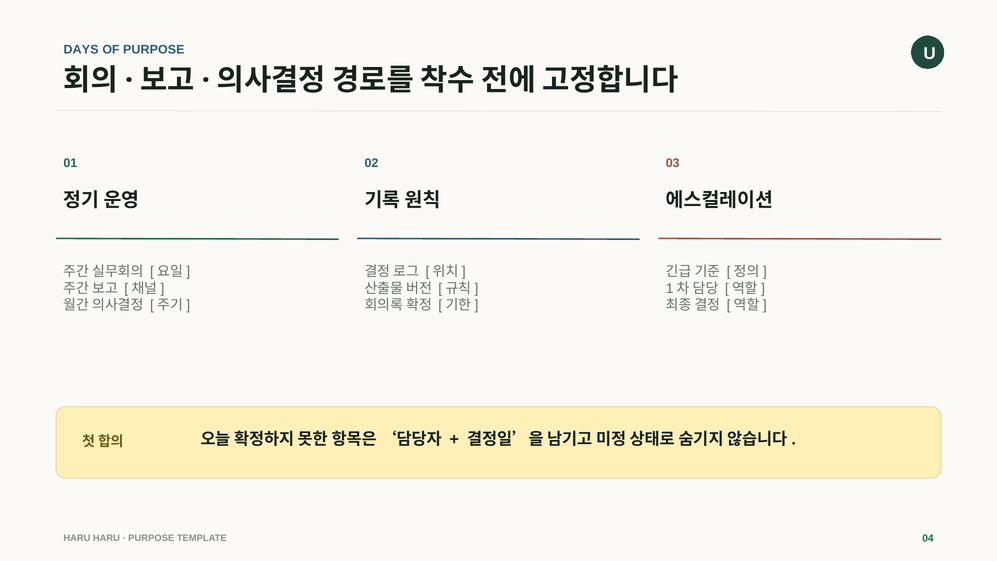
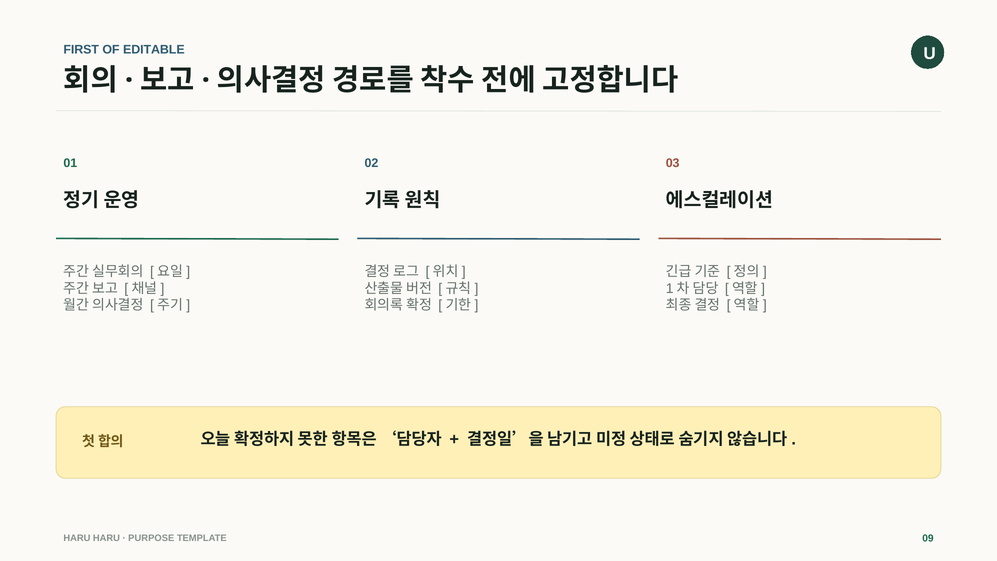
DAYS: DAYS -> FIRST (81, 49)
OF PURPOSE: PURPOSE -> EDITABLE (154, 49)
04: 04 -> 09 (928, 538)
